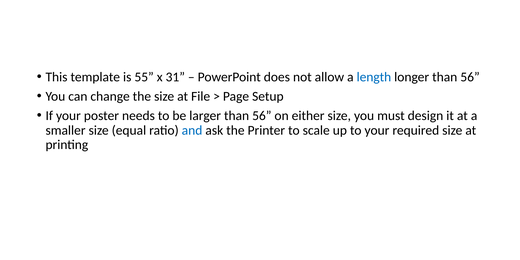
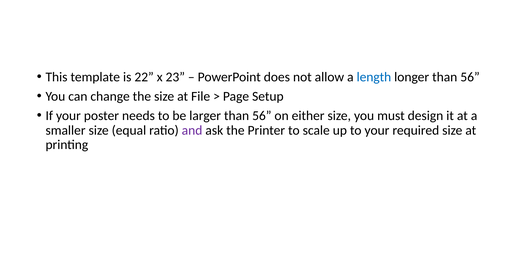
55: 55 -> 22 (144, 77)
31: 31 -> 23 (175, 77)
and colour: blue -> purple (192, 130)
